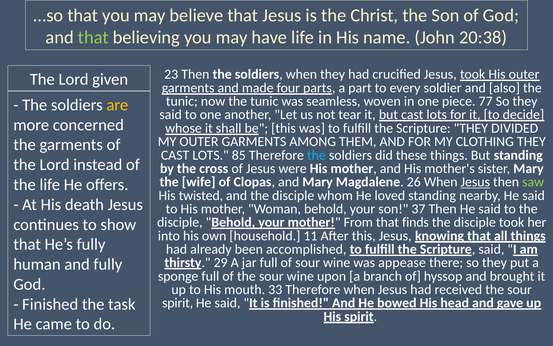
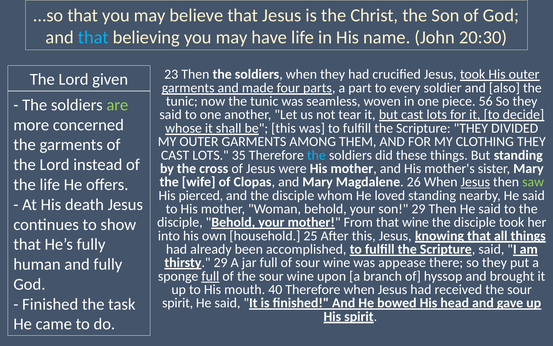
that colour: light green -> light blue (93, 37)
20:38: 20:38 -> 20:30 (483, 37)
77: 77 -> 56 (486, 101)
are colour: yellow -> light green (117, 105)
85: 85 -> 35 (239, 155)
twisted: twisted -> pierced (201, 195)
son 37: 37 -> 29 (418, 209)
that finds: finds -> wine (416, 222)
11: 11 -> 25 (310, 236)
full underline: none -> present (210, 276)
33: 33 -> 40 (275, 289)
